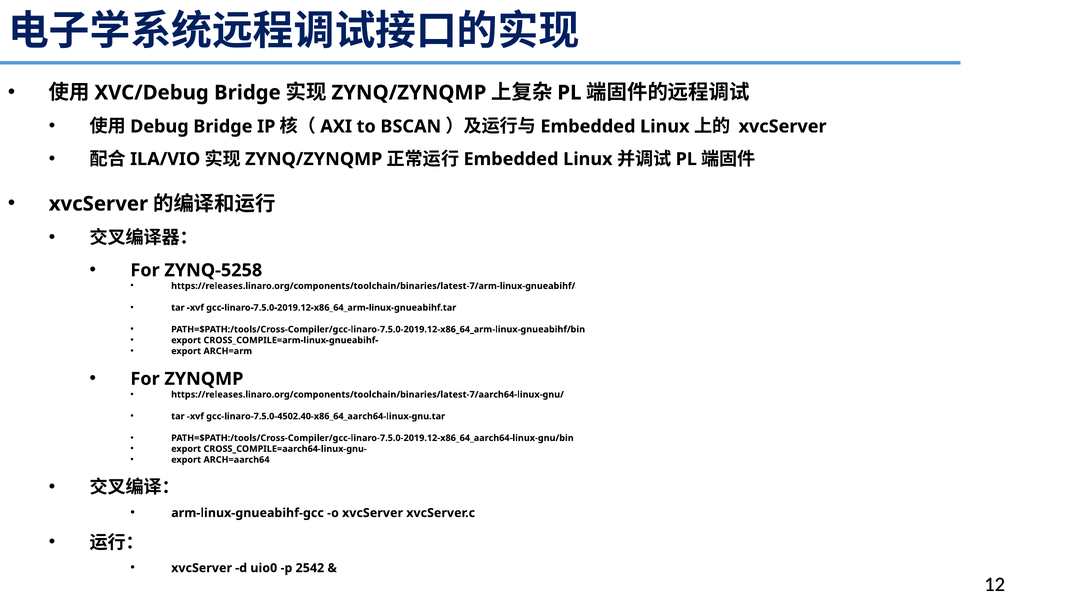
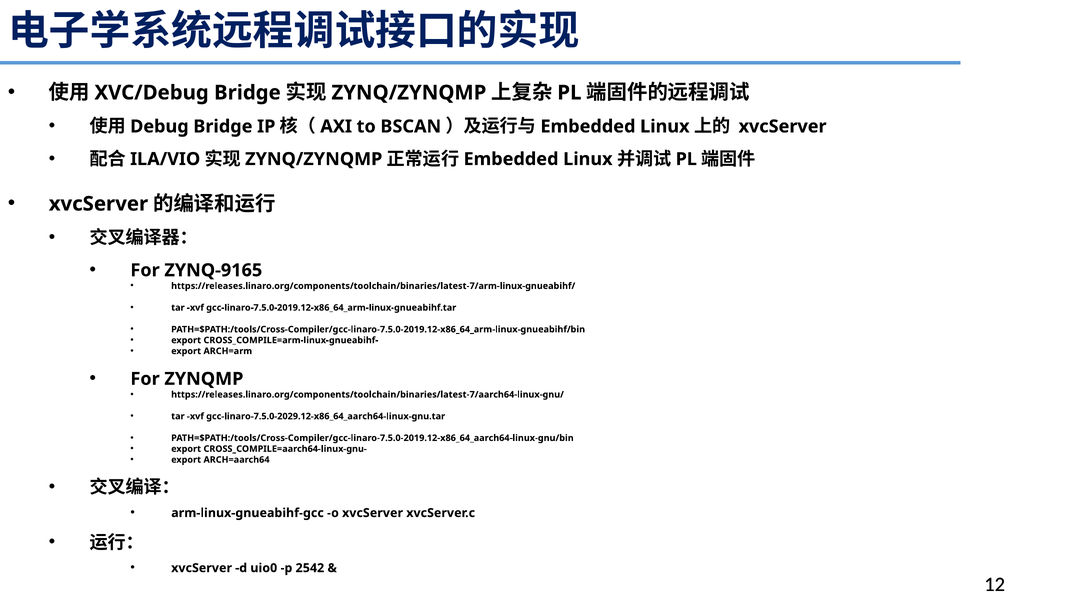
ZYNQ-5258: ZYNQ-5258 -> ZYNQ-9165 (213, 270)
gcc-linaro-7.5.0-4502.40-x86_64_aarch64-linux-gnu.tar: gcc-linaro-7.5.0-4502.40-x86_64_aarch64-linux-gnu.tar -> gcc-linaro-7.5.0-2029.12-x86_64_aarch64-linux-gnu.tar (326, 416)
